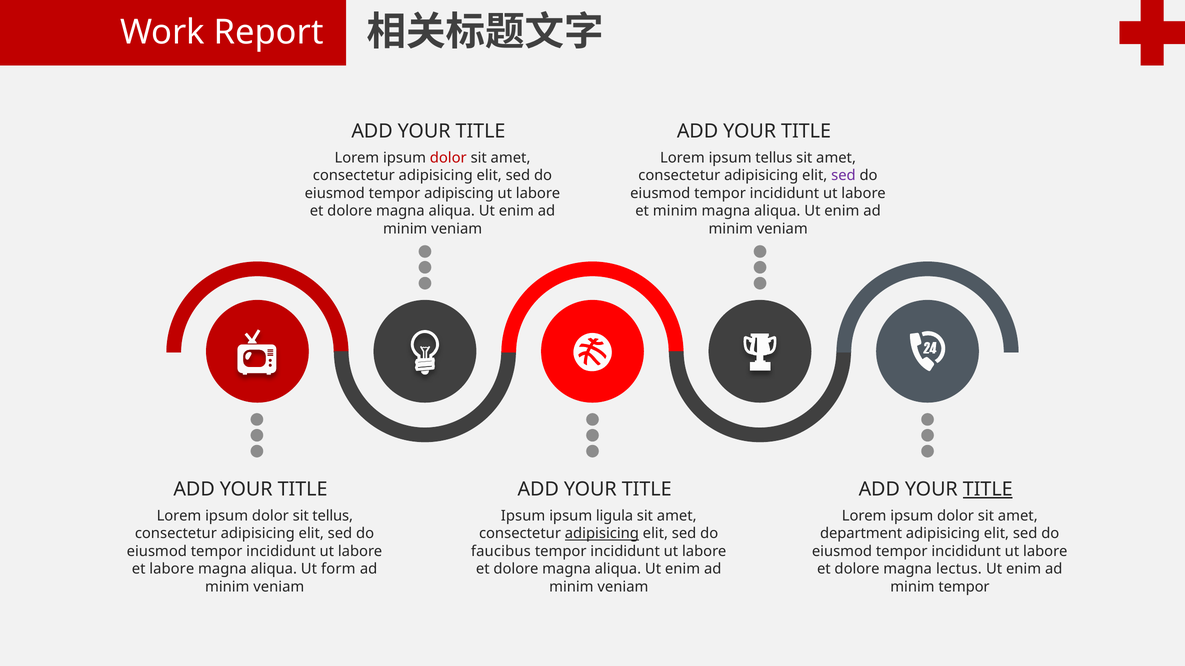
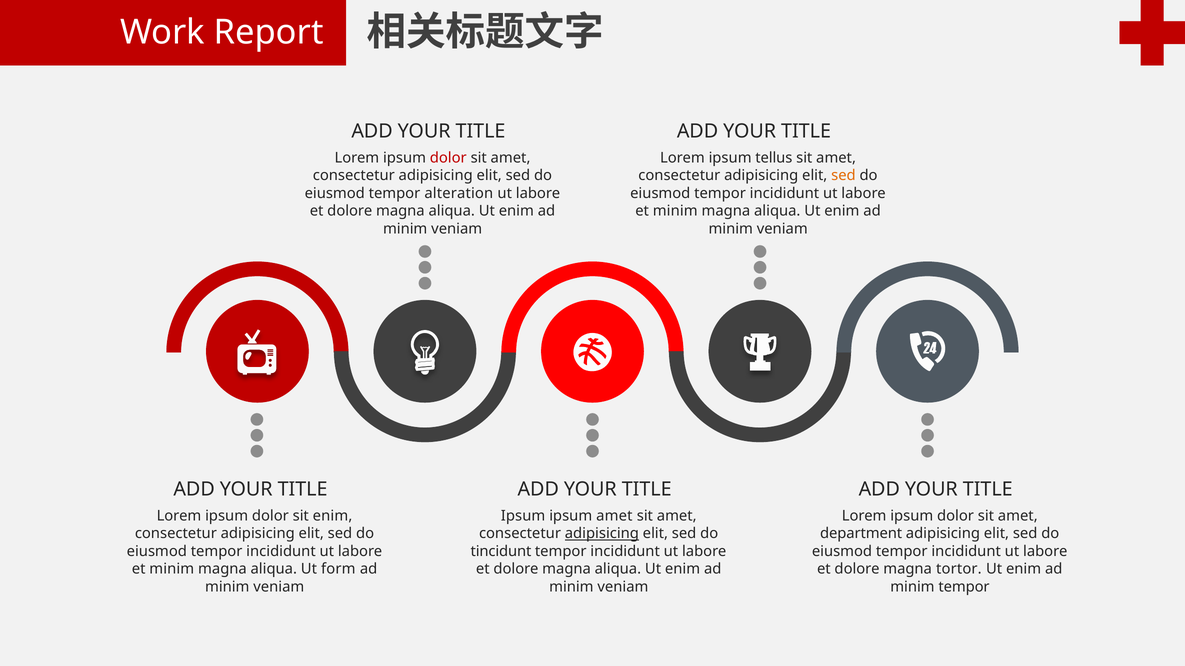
sed colour: purple -> orange (843, 176)
adipiscing: adipiscing -> alteration (459, 193)
TITLE underline: present -> none (988, 490)
sit tellus: tellus -> enim (333, 516)
ipsum ligula: ligula -> amet (614, 516)
faucibus: faucibus -> tincidunt (501, 552)
labore: labore -> minim (172, 570)
lectus: lectus -> tortor (959, 570)
